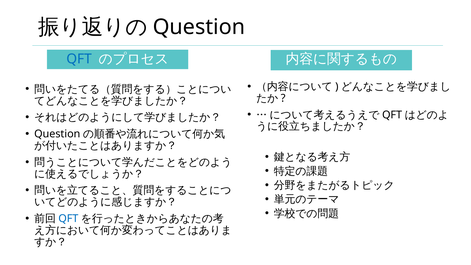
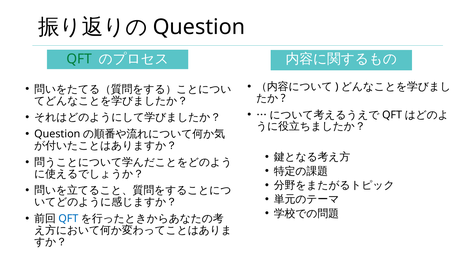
QFT colour: blue -> green (79, 59)
